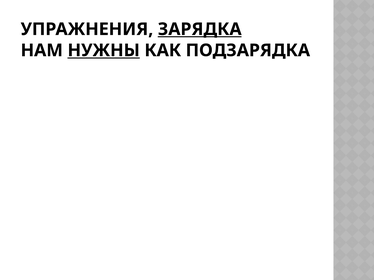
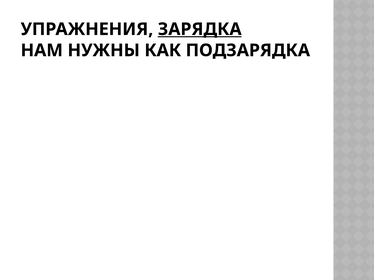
НУЖНЫ underline: present -> none (104, 50)
